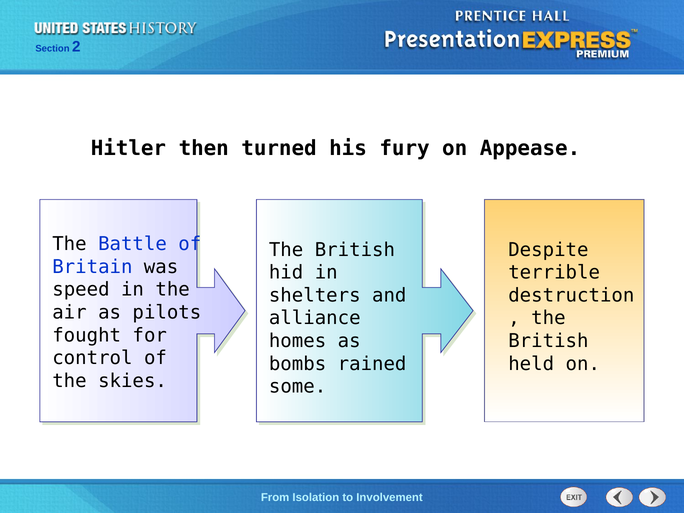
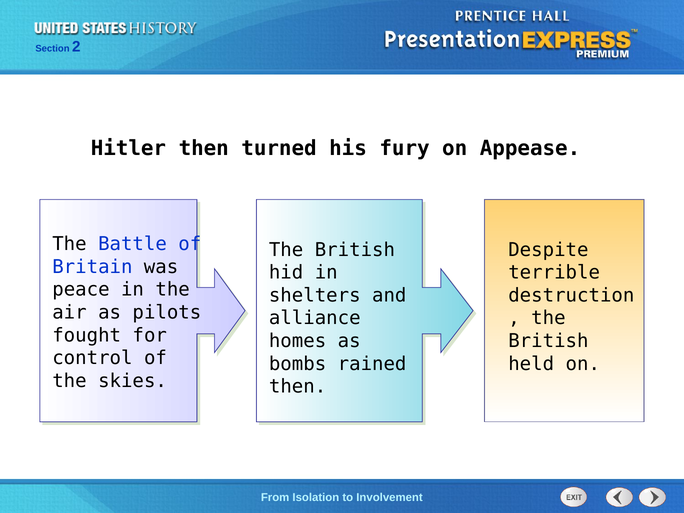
speed: speed -> peace (81, 290)
some: some -> then (298, 387)
